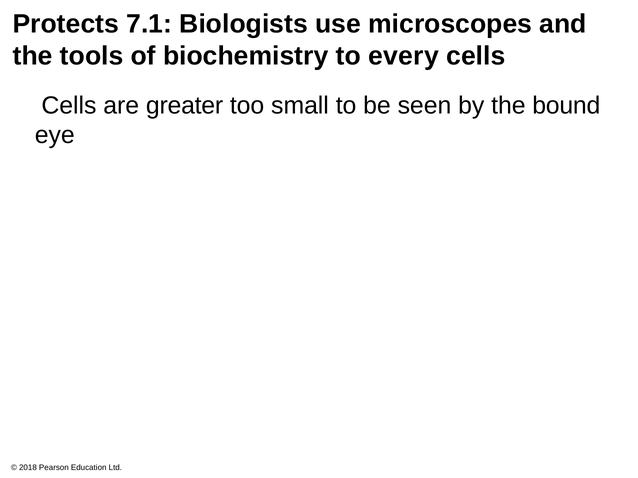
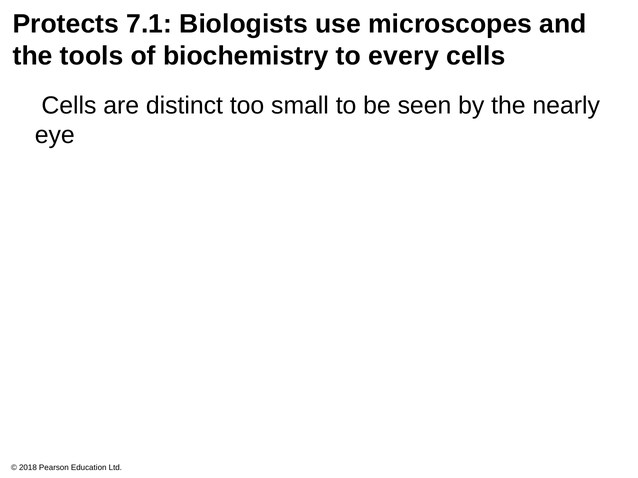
greater: greater -> distinct (184, 105)
bound: bound -> nearly (566, 105)
